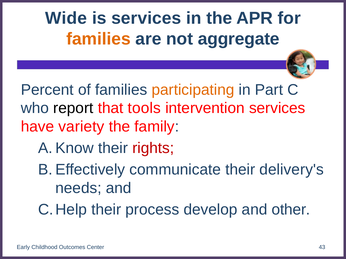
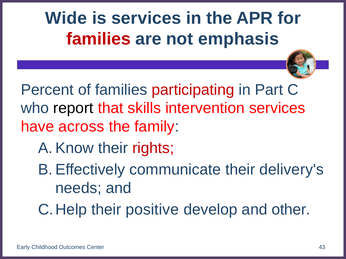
families colour: orange -> red (98, 39)
aggregate: aggregate -> emphasis (239, 39)
participating colour: orange -> red (193, 90)
tools: tools -> skills (144, 108)
variety: variety -> across (81, 127)
process: process -> positive (152, 210)
